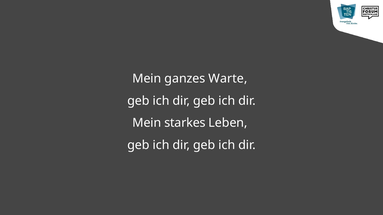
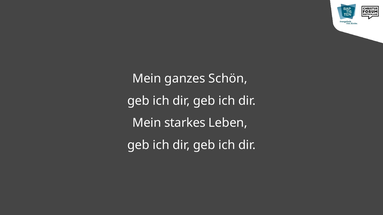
Warte: Warte -> Schön (228, 79)
